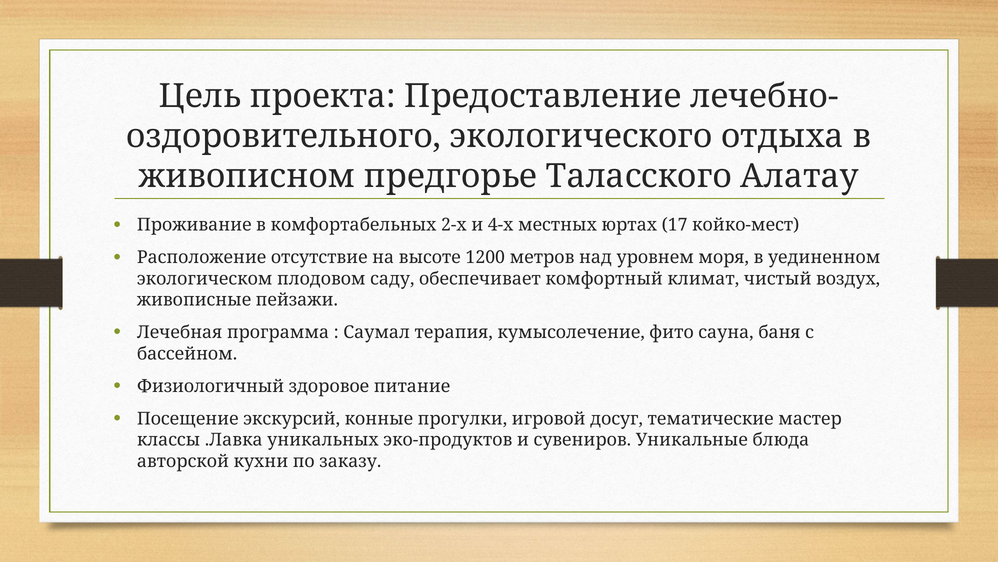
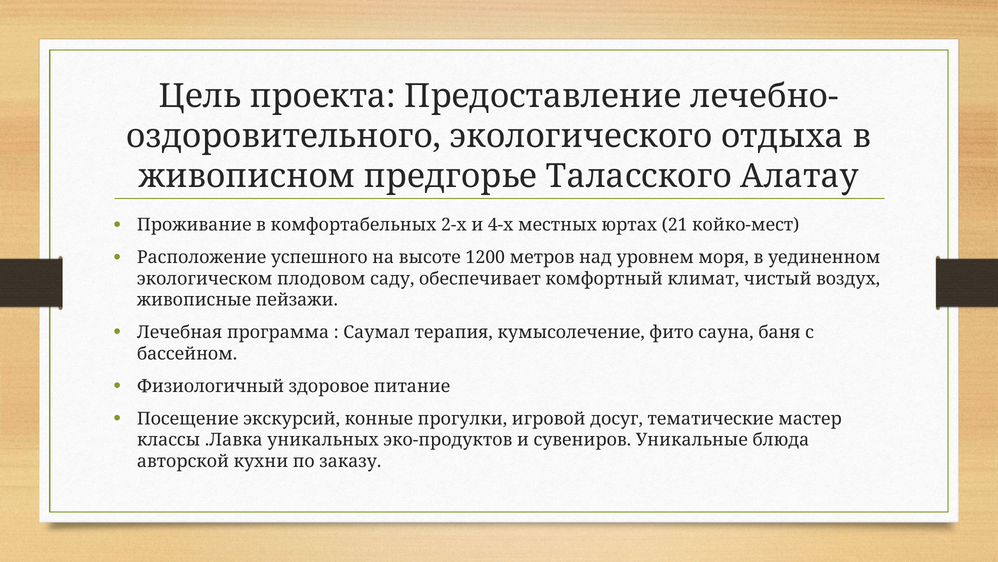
17: 17 -> 21 (675, 225)
отсутствие: отсутствие -> успешного (319, 257)
